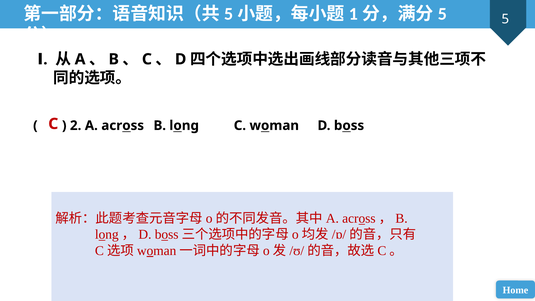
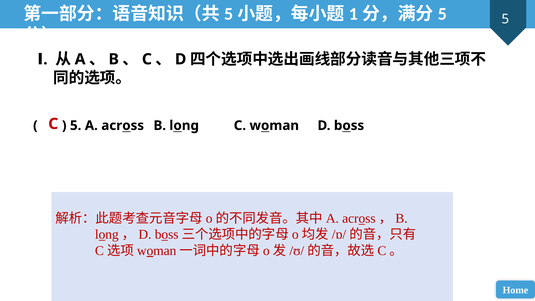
2: 2 -> 5 (76, 126)
